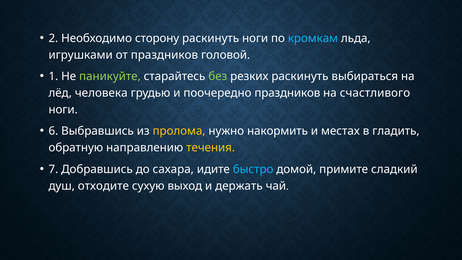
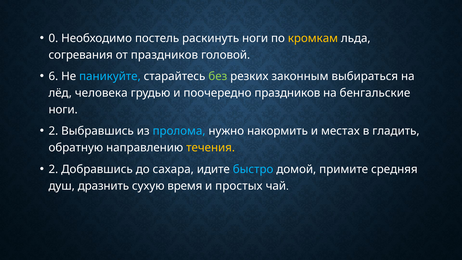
2: 2 -> 0 (53, 38)
сторону: сторону -> постель (157, 38)
кромкам colour: light blue -> yellow (313, 38)
игрушками: игрушками -> согревания (81, 55)
1: 1 -> 6 (53, 76)
паникуйте colour: light green -> light blue (110, 76)
резких раскинуть: раскинуть -> законным (300, 76)
счастливого: счастливого -> бенгальские (375, 93)
6: 6 -> 2 (53, 131)
пролома colour: yellow -> light blue (179, 131)
7: 7 -> 2 (53, 169)
сладкий: сладкий -> средняя (394, 169)
отходите: отходите -> дразнить (103, 186)
выход: выход -> время (185, 186)
держать: держать -> простых (239, 186)
